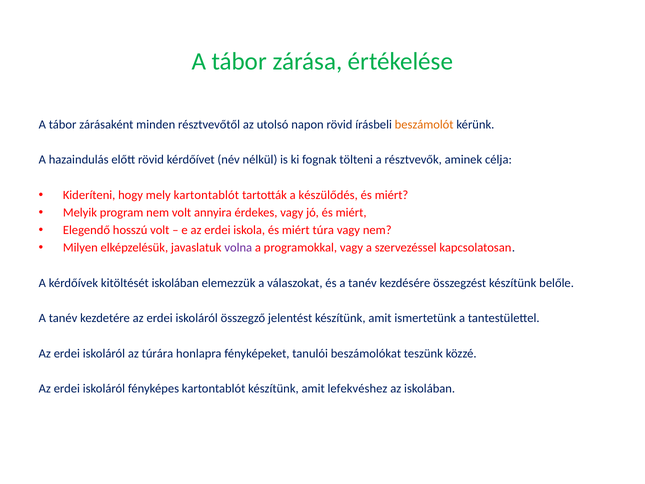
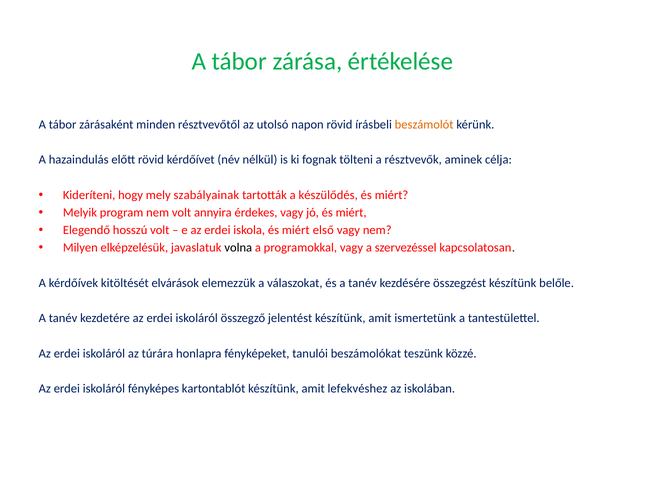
mely kartontablót: kartontablót -> szabályainak (206, 195)
túra: túra -> első (323, 230)
volna colour: purple -> black (238, 248)
kitöltését iskolában: iskolában -> elvárások (175, 283)
